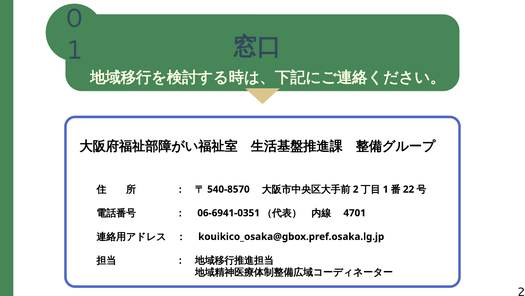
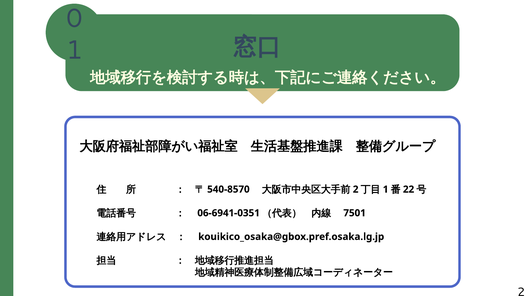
4701: 4701 -> 7501 (355, 213)
